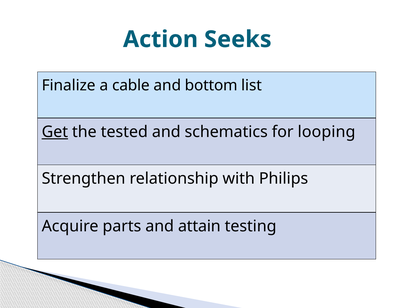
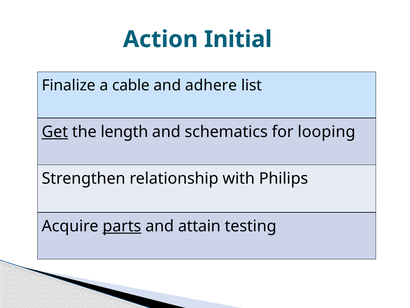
Seeks: Seeks -> Initial (238, 39)
bottom: bottom -> adhere (211, 85)
tested: tested -> length (124, 132)
parts underline: none -> present (122, 226)
